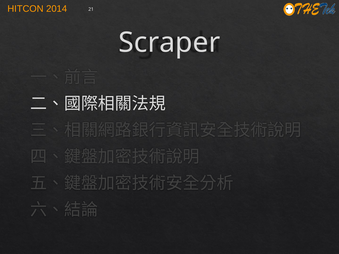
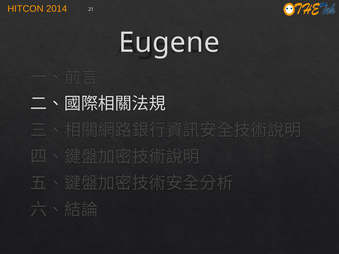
Scraper: Scraper -> Eugene (169, 43)
